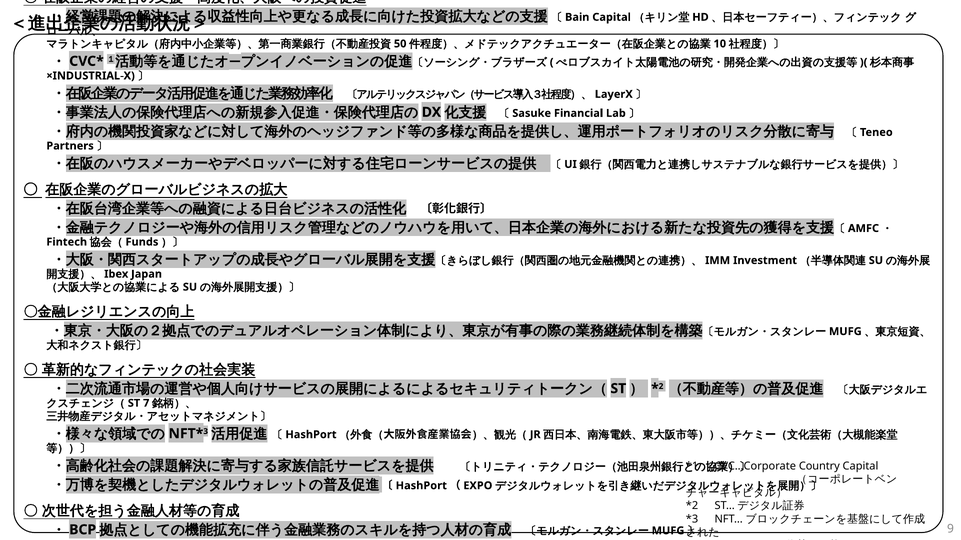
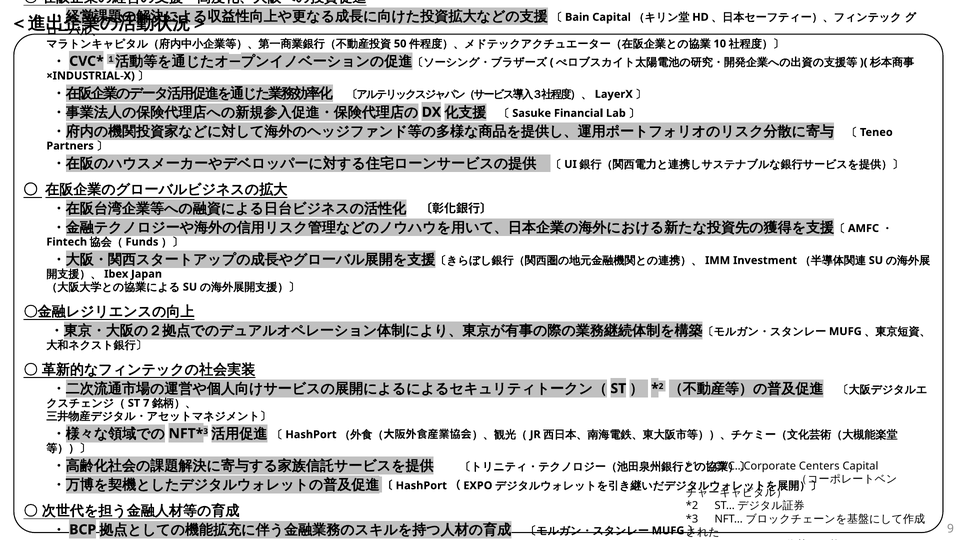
Country: Country -> Centers (819, 467)
